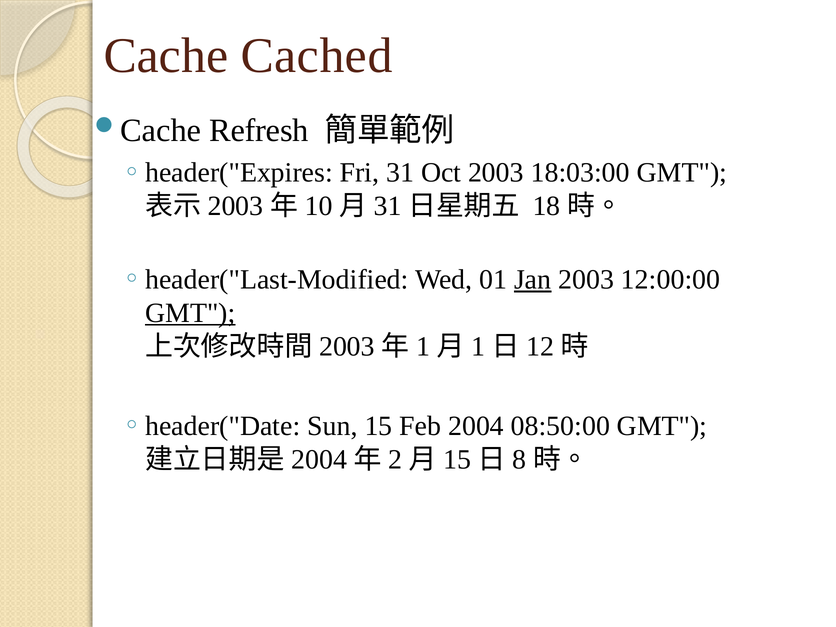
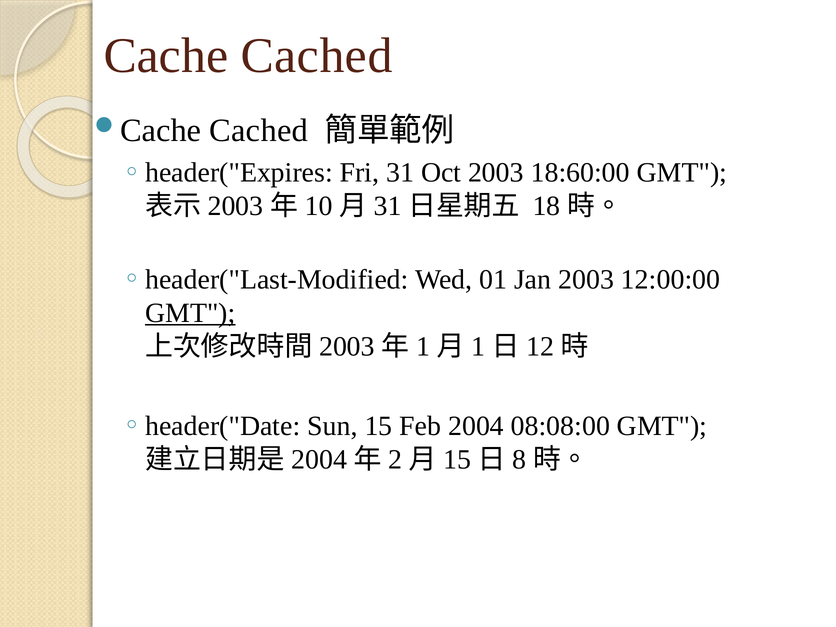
Refresh: Refresh -> Cached (259, 130)
18:03:00: 18:03:00 -> 18:60:00 (580, 173)
Jan underline: present -> none (533, 279)
08:50:00: 08:50:00 -> 08:08:00 (560, 426)
